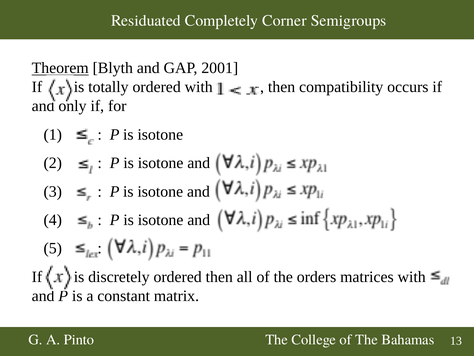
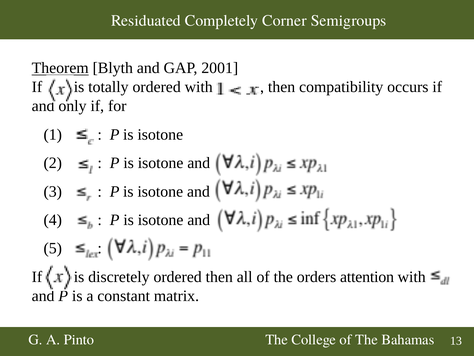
matrices: matrices -> attention (367, 277)
